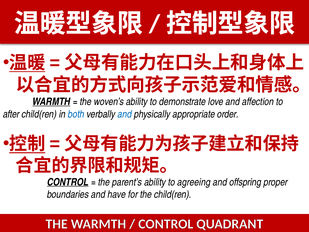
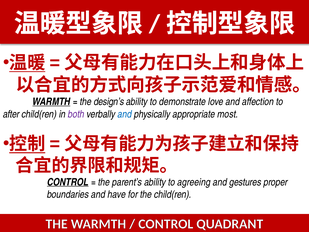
woven’s: woven’s -> design’s (109, 102)
both colour: blue -> purple (76, 114)
order: order -> most (228, 114)
offspring: offspring -> gestures (245, 182)
